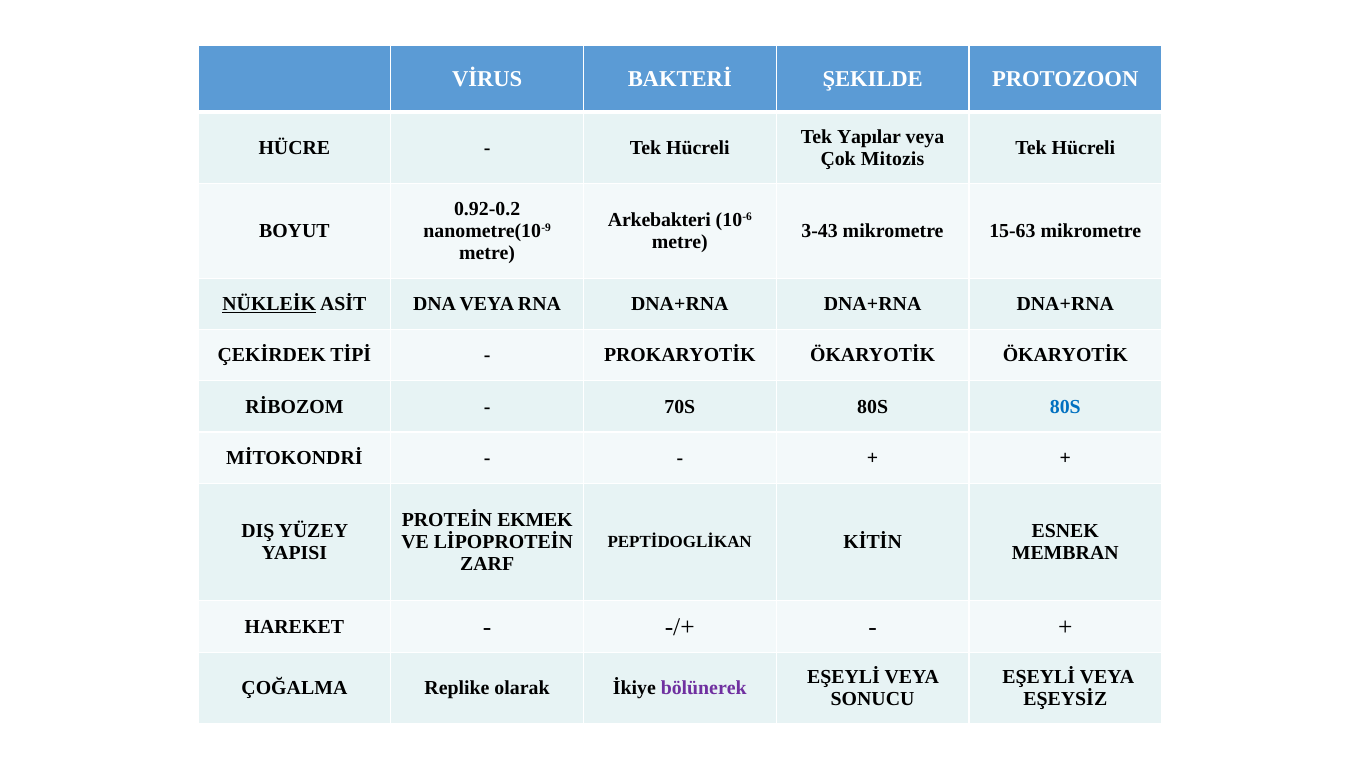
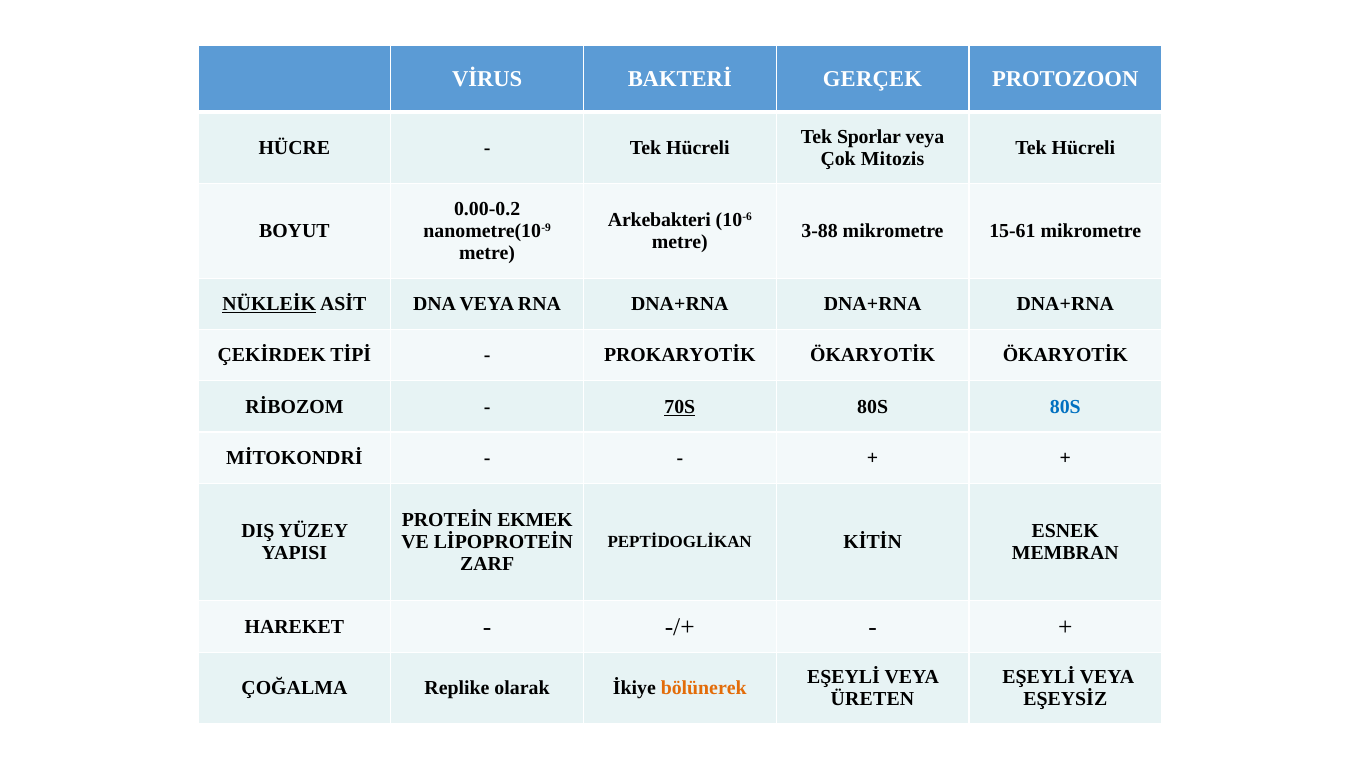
ŞEKILDE: ŞEKILDE -> GERÇEK (872, 79)
Yapılar: Yapılar -> Sporlar (869, 137)
0.92-0.2: 0.92-0.2 -> 0.00-0.2 (487, 209)
3-43: 3-43 -> 3-88 (820, 231)
15-63: 15-63 -> 15-61 (1012, 231)
70S underline: none -> present (680, 407)
bölünerek colour: purple -> orange (704, 688)
SONUCU: SONUCU -> ÜRETEN (872, 699)
